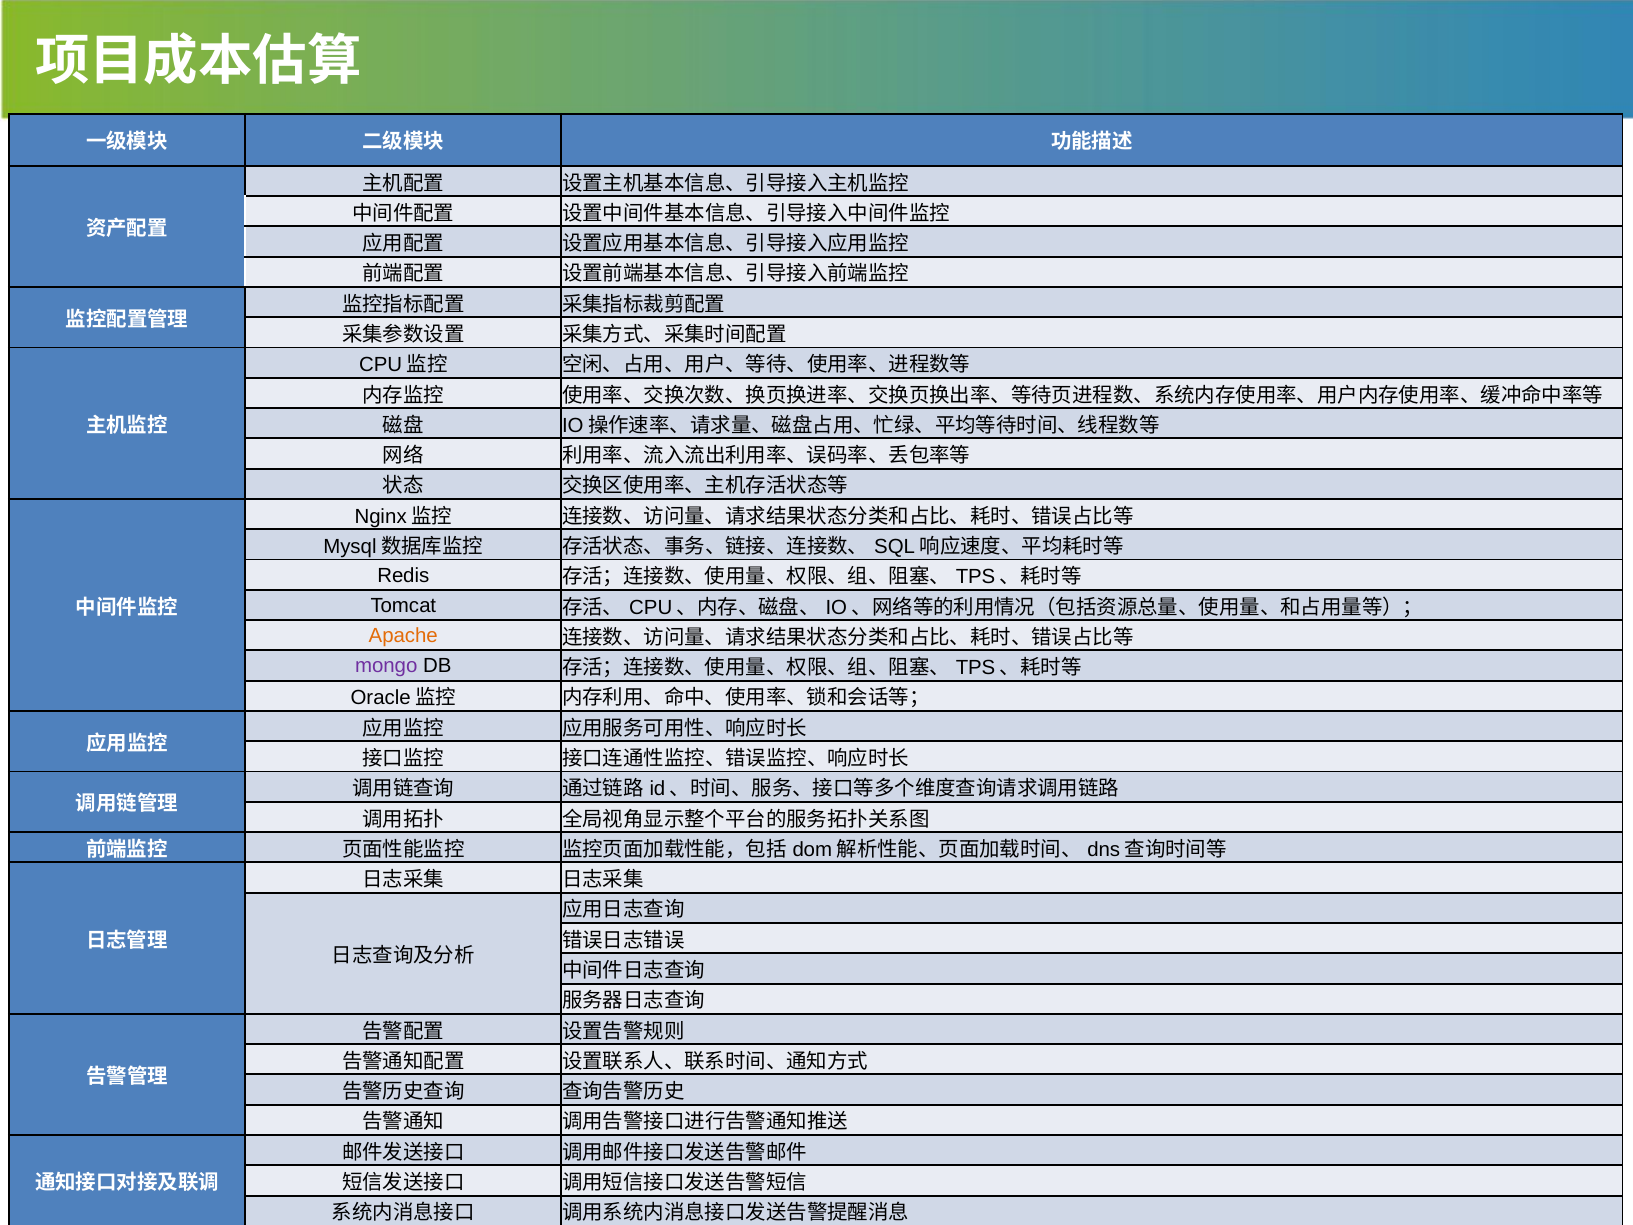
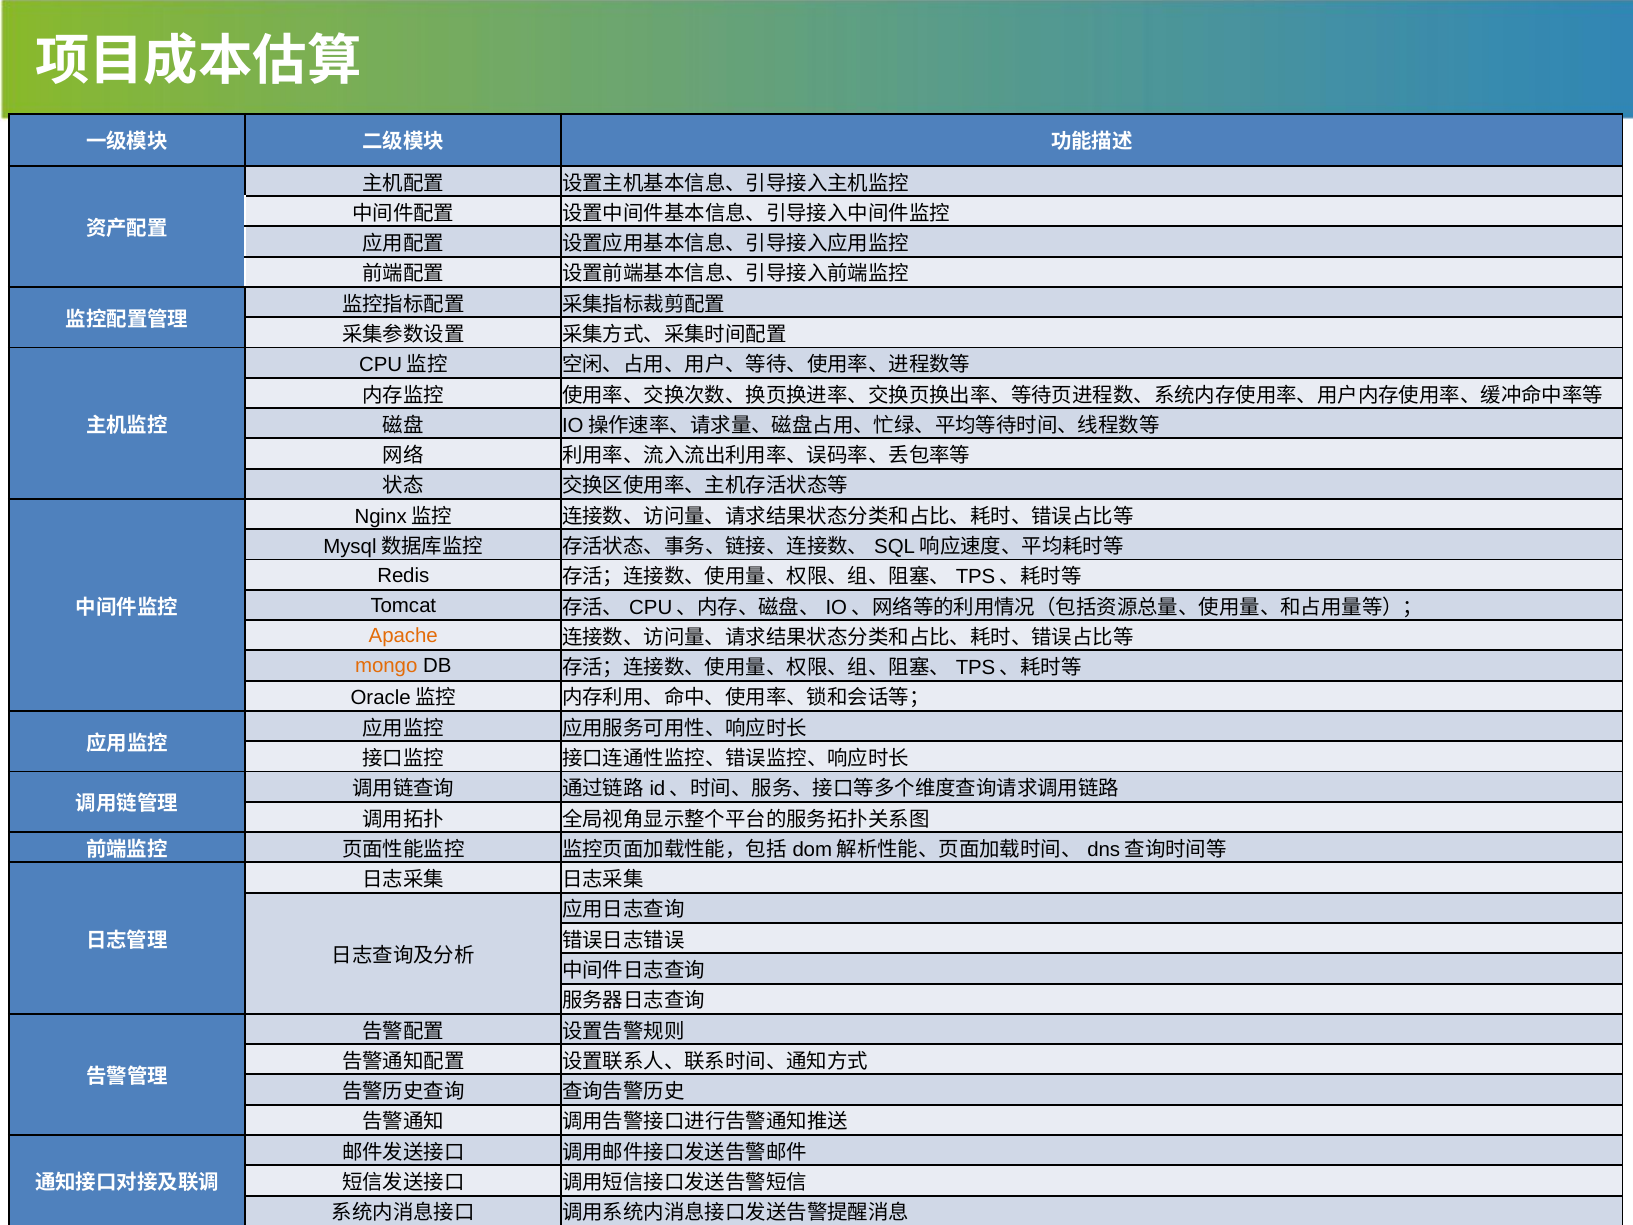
mongo colour: purple -> orange (386, 666)
